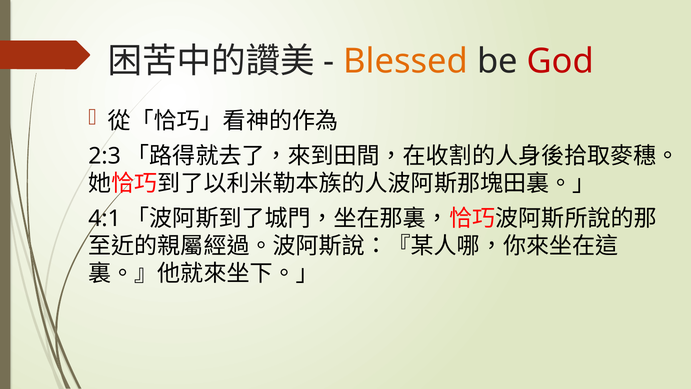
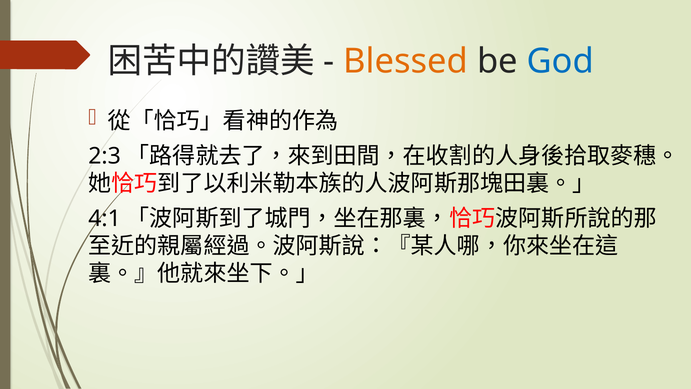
God colour: red -> blue (560, 61)
